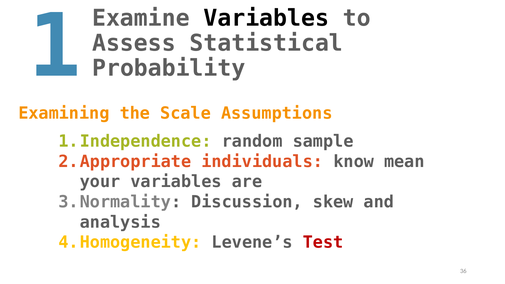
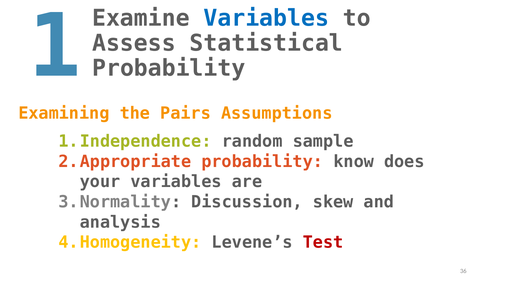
Variables colour: black -> blue (266, 18)
Scale: Scale -> Pairs (186, 113)
individuals: individuals -> probability (262, 162)
mean: mean -> does (404, 162)
